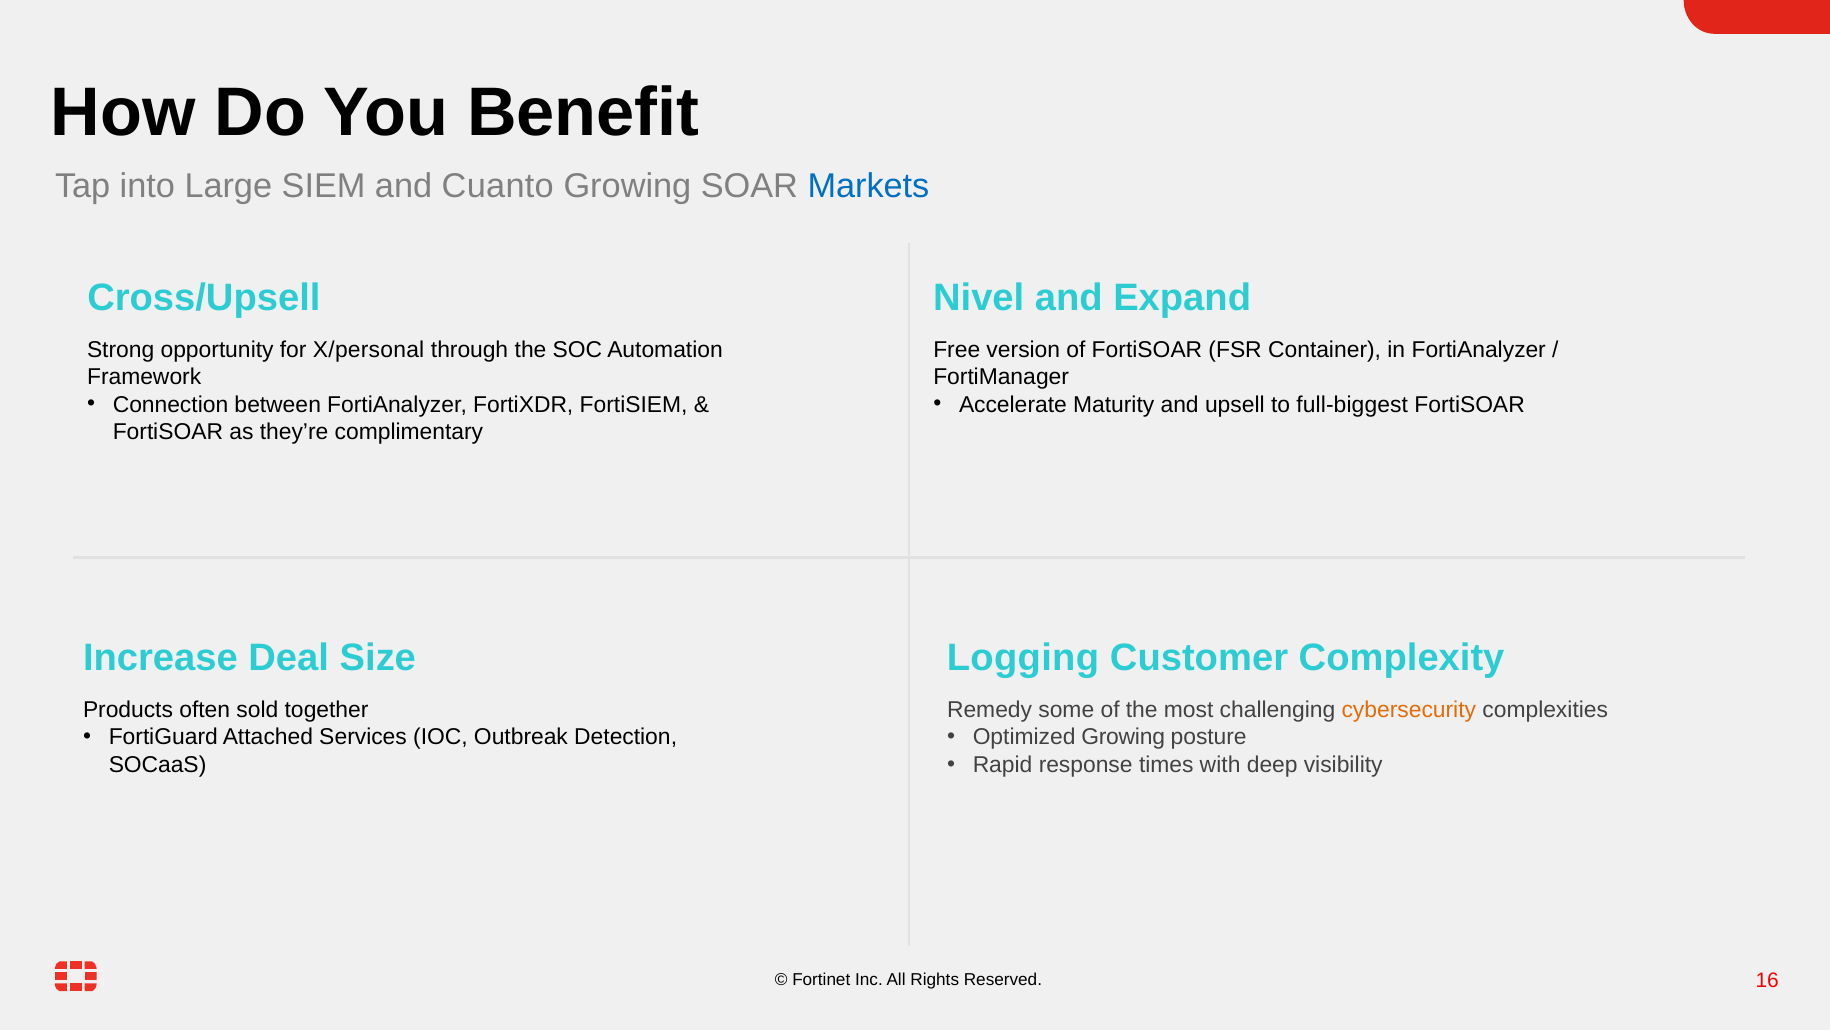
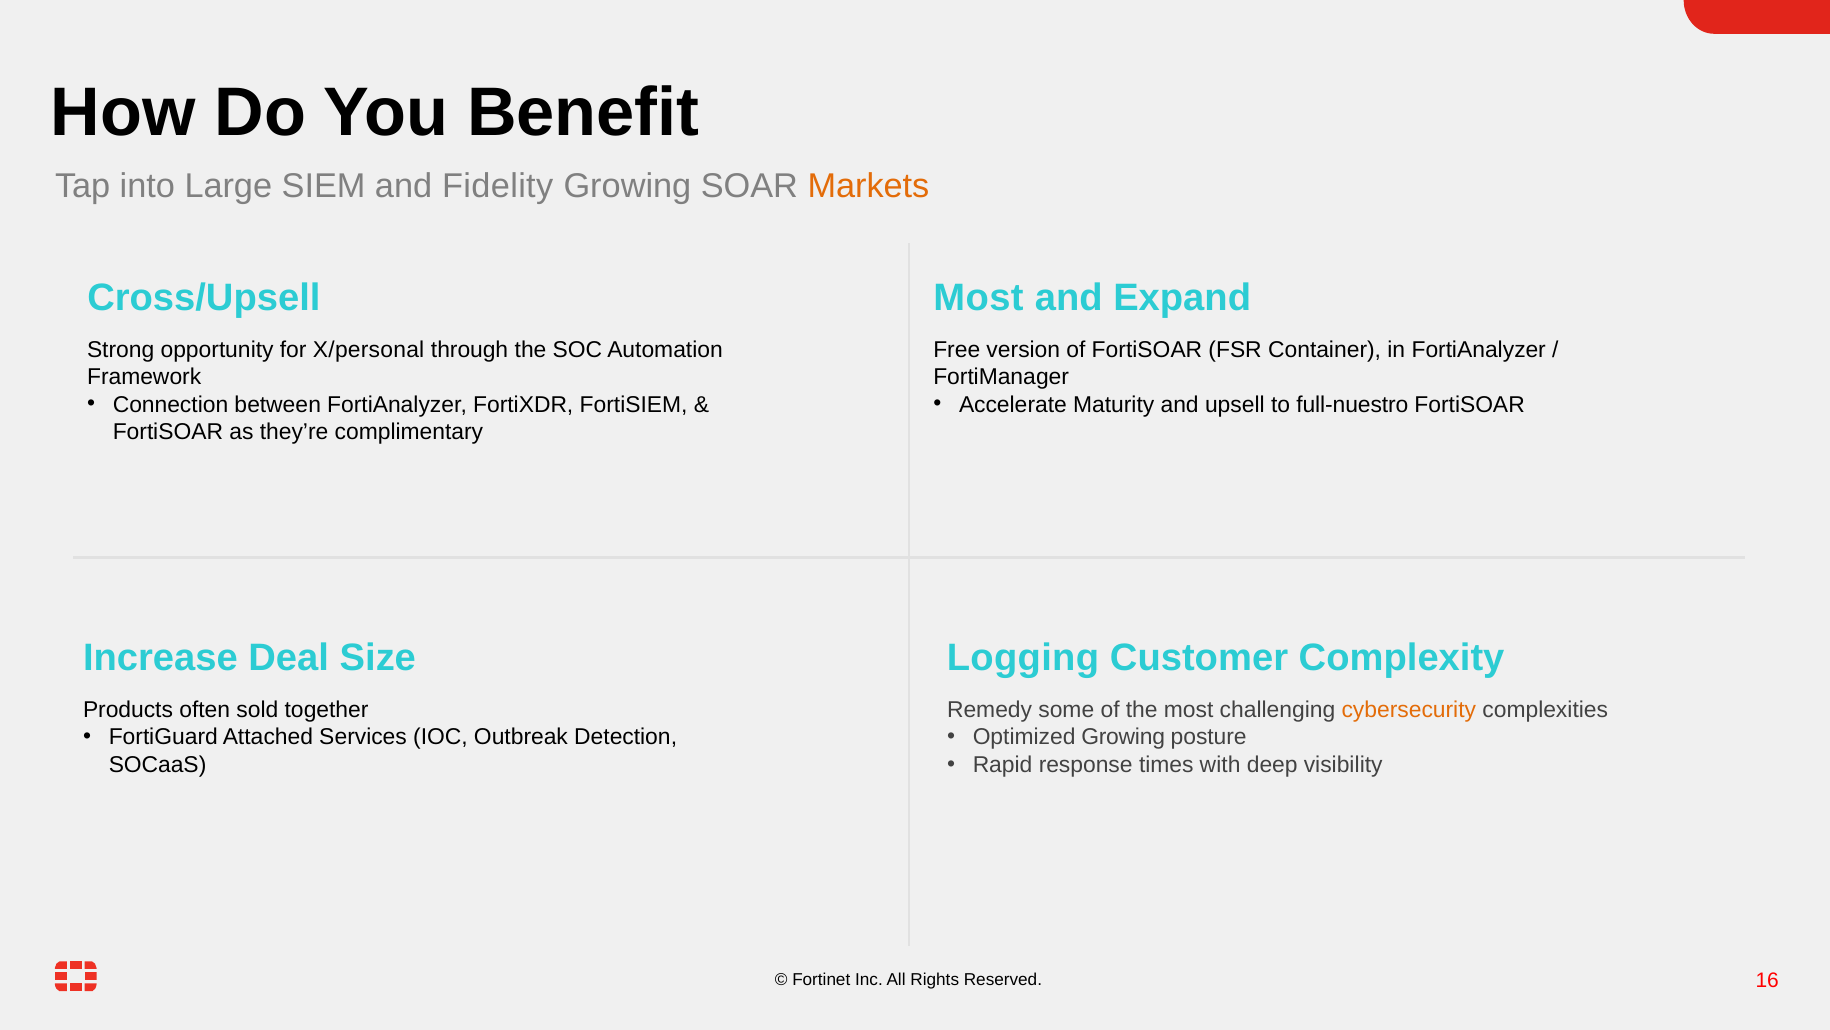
Cuanto: Cuanto -> Fidelity (498, 186)
Markets colour: blue -> orange (868, 186)
Nivel: Nivel -> Most (979, 297)
full-biggest: full-biggest -> full-nuestro (1352, 404)
